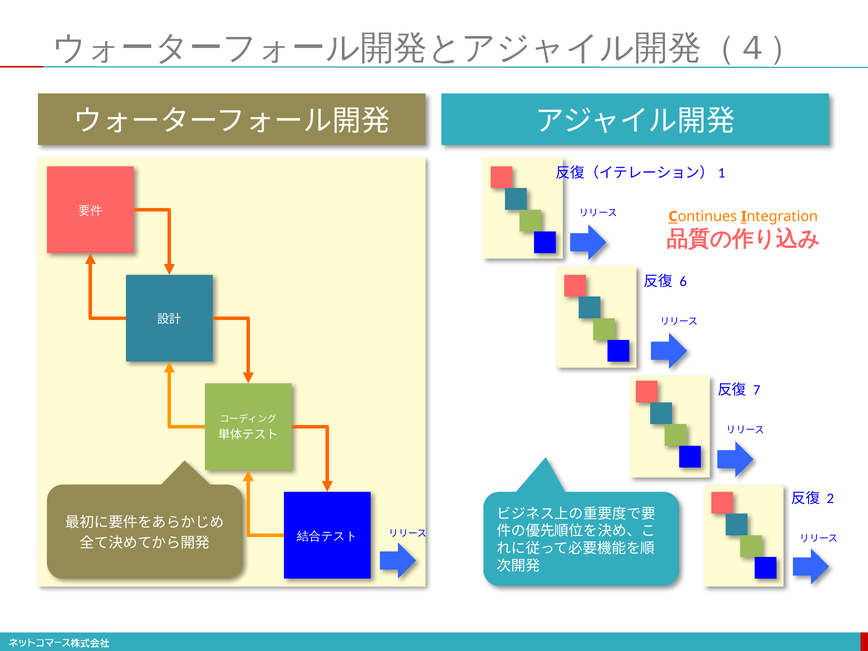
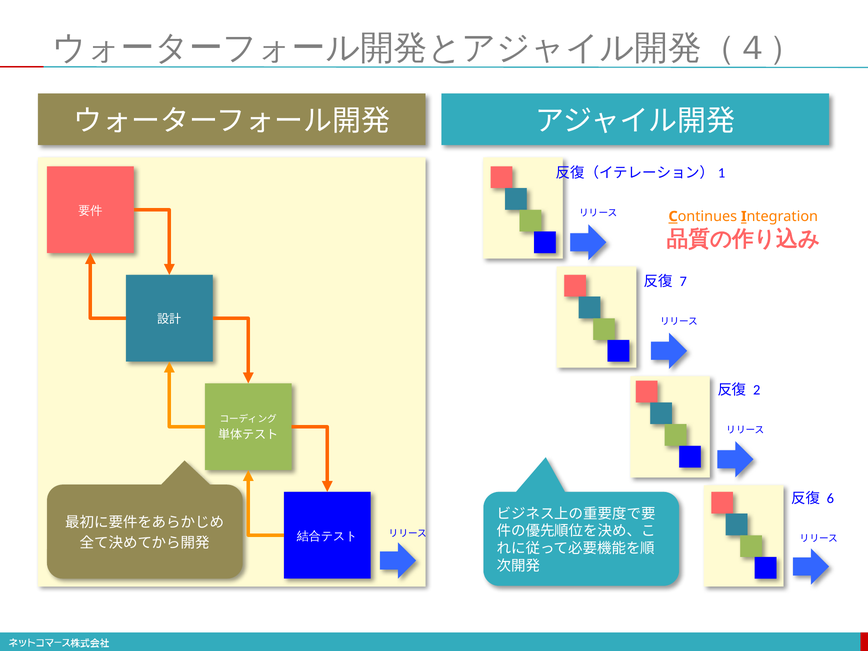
6: 6 -> 7 (683, 282)
7: 7 -> 2 (757, 390)
2: 2 -> 6 (830, 499)
